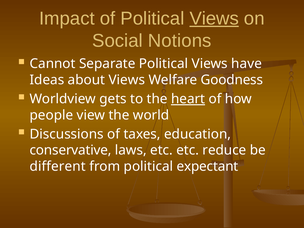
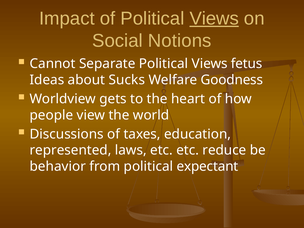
have: have -> fetus (247, 64)
about Views: Views -> Sucks (127, 80)
heart underline: present -> none (188, 99)
conservative: conservative -> represented (71, 150)
different: different -> behavior (58, 166)
